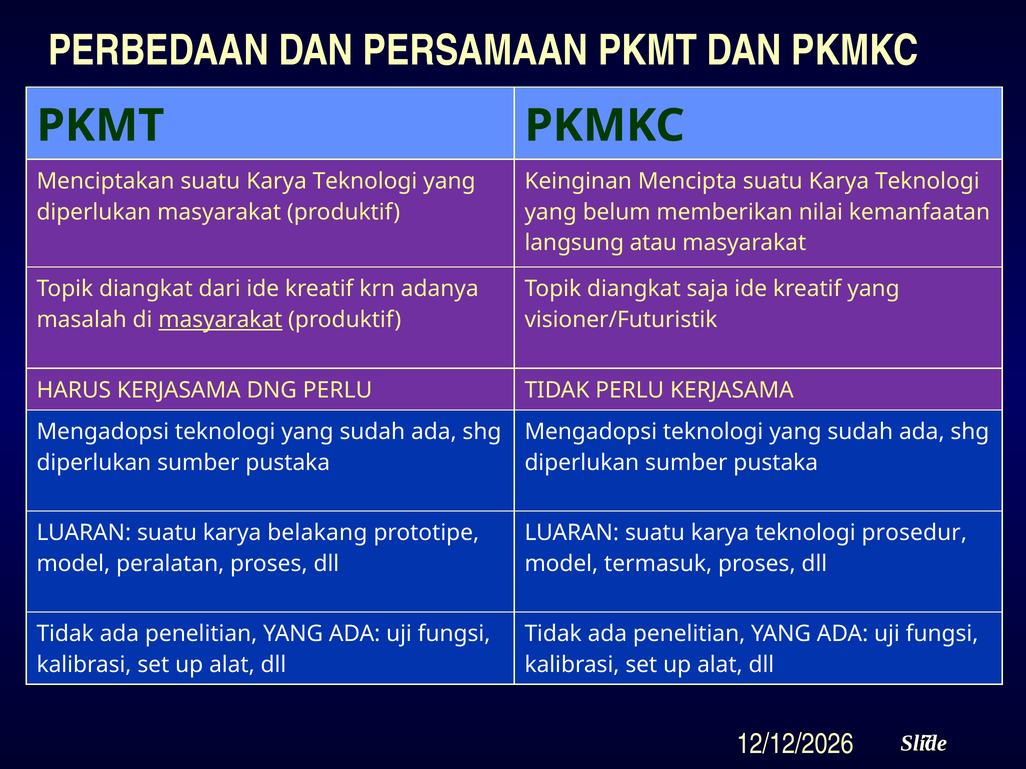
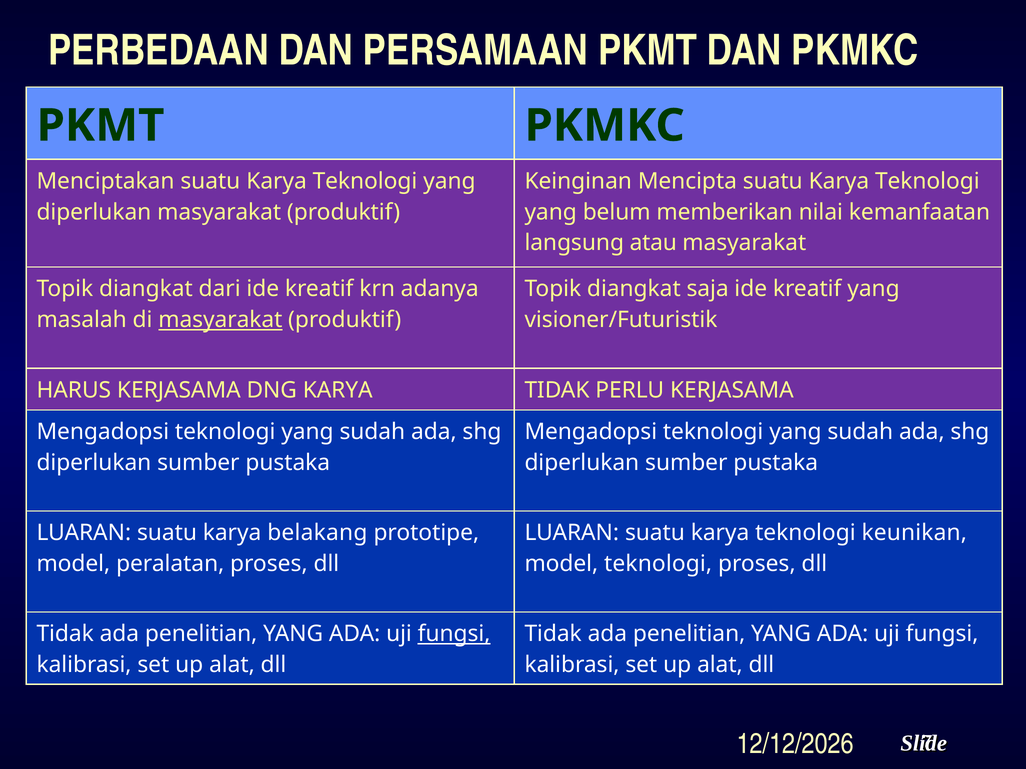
DNG PERLU: PERLU -> KARYA (338, 390)
prosedur: prosedur -> keunikan (914, 533)
model termasuk: termasuk -> teknologi (658, 564)
fungsi underline: none -> present (454, 634)
